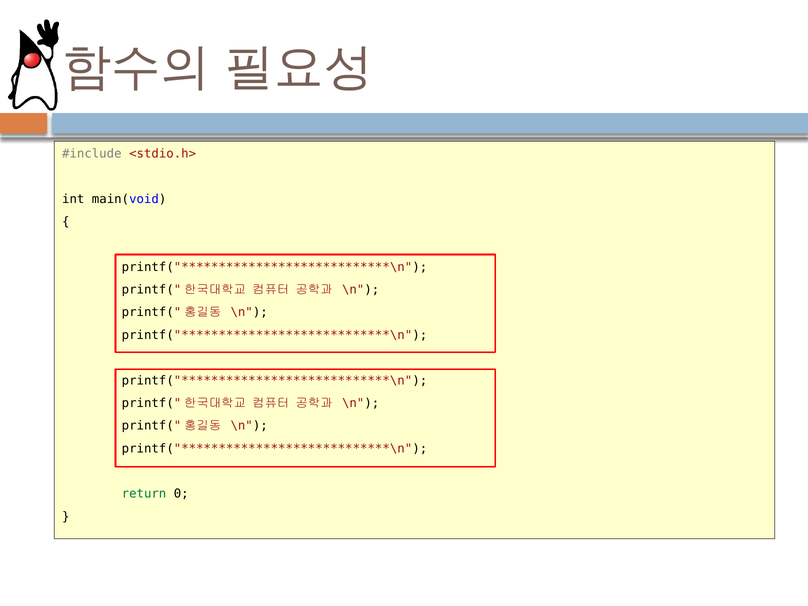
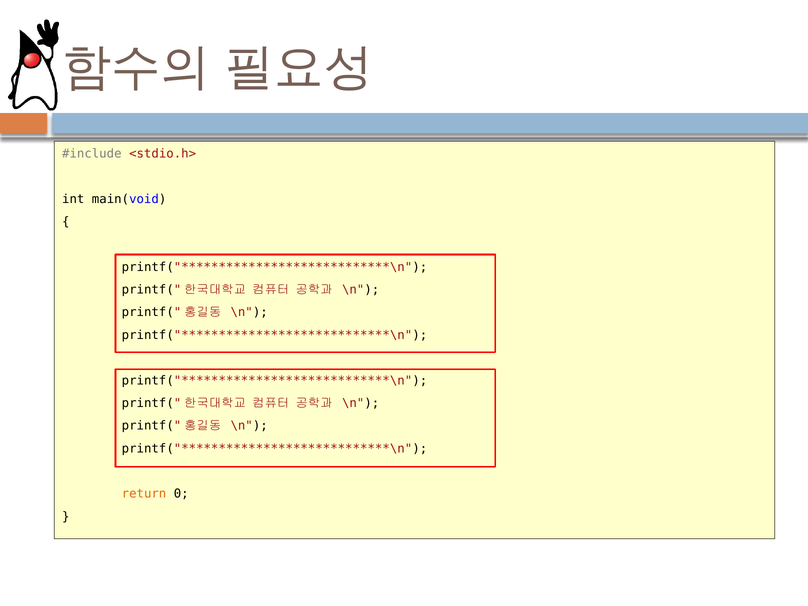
return colour: green -> orange (144, 494)
